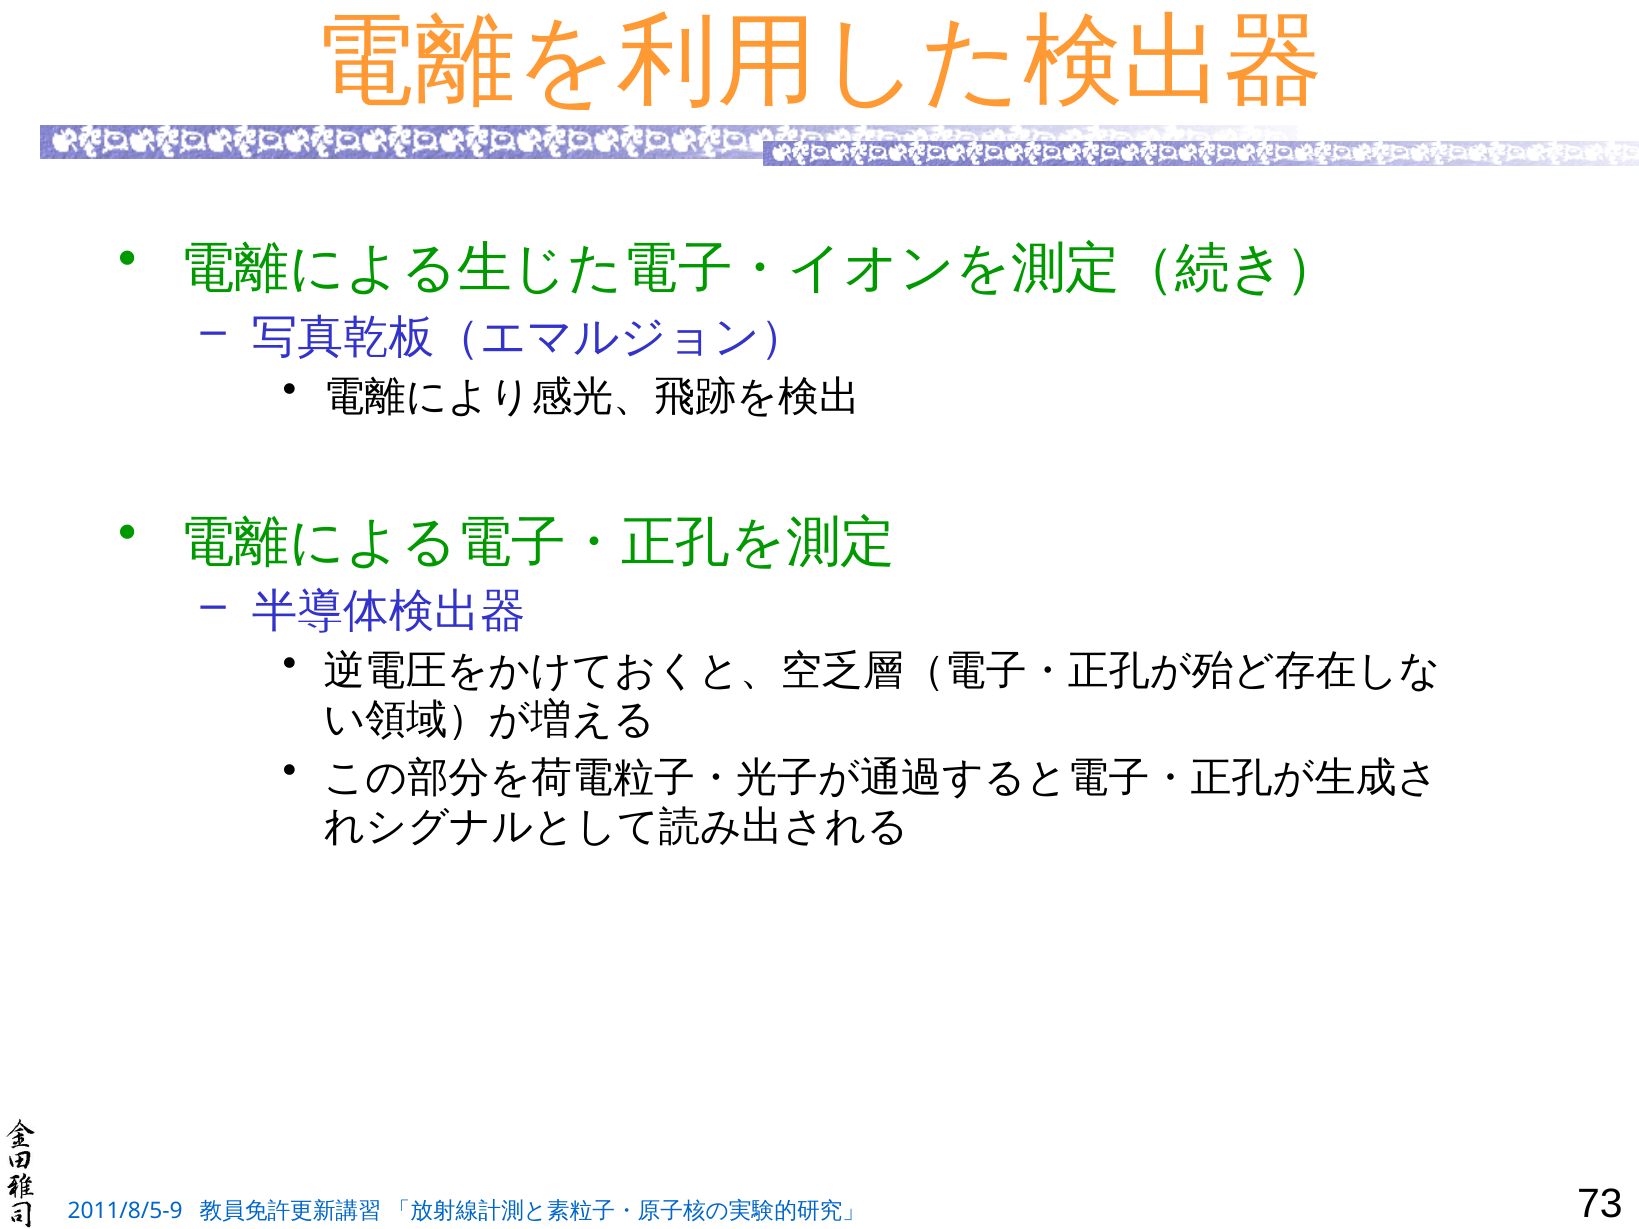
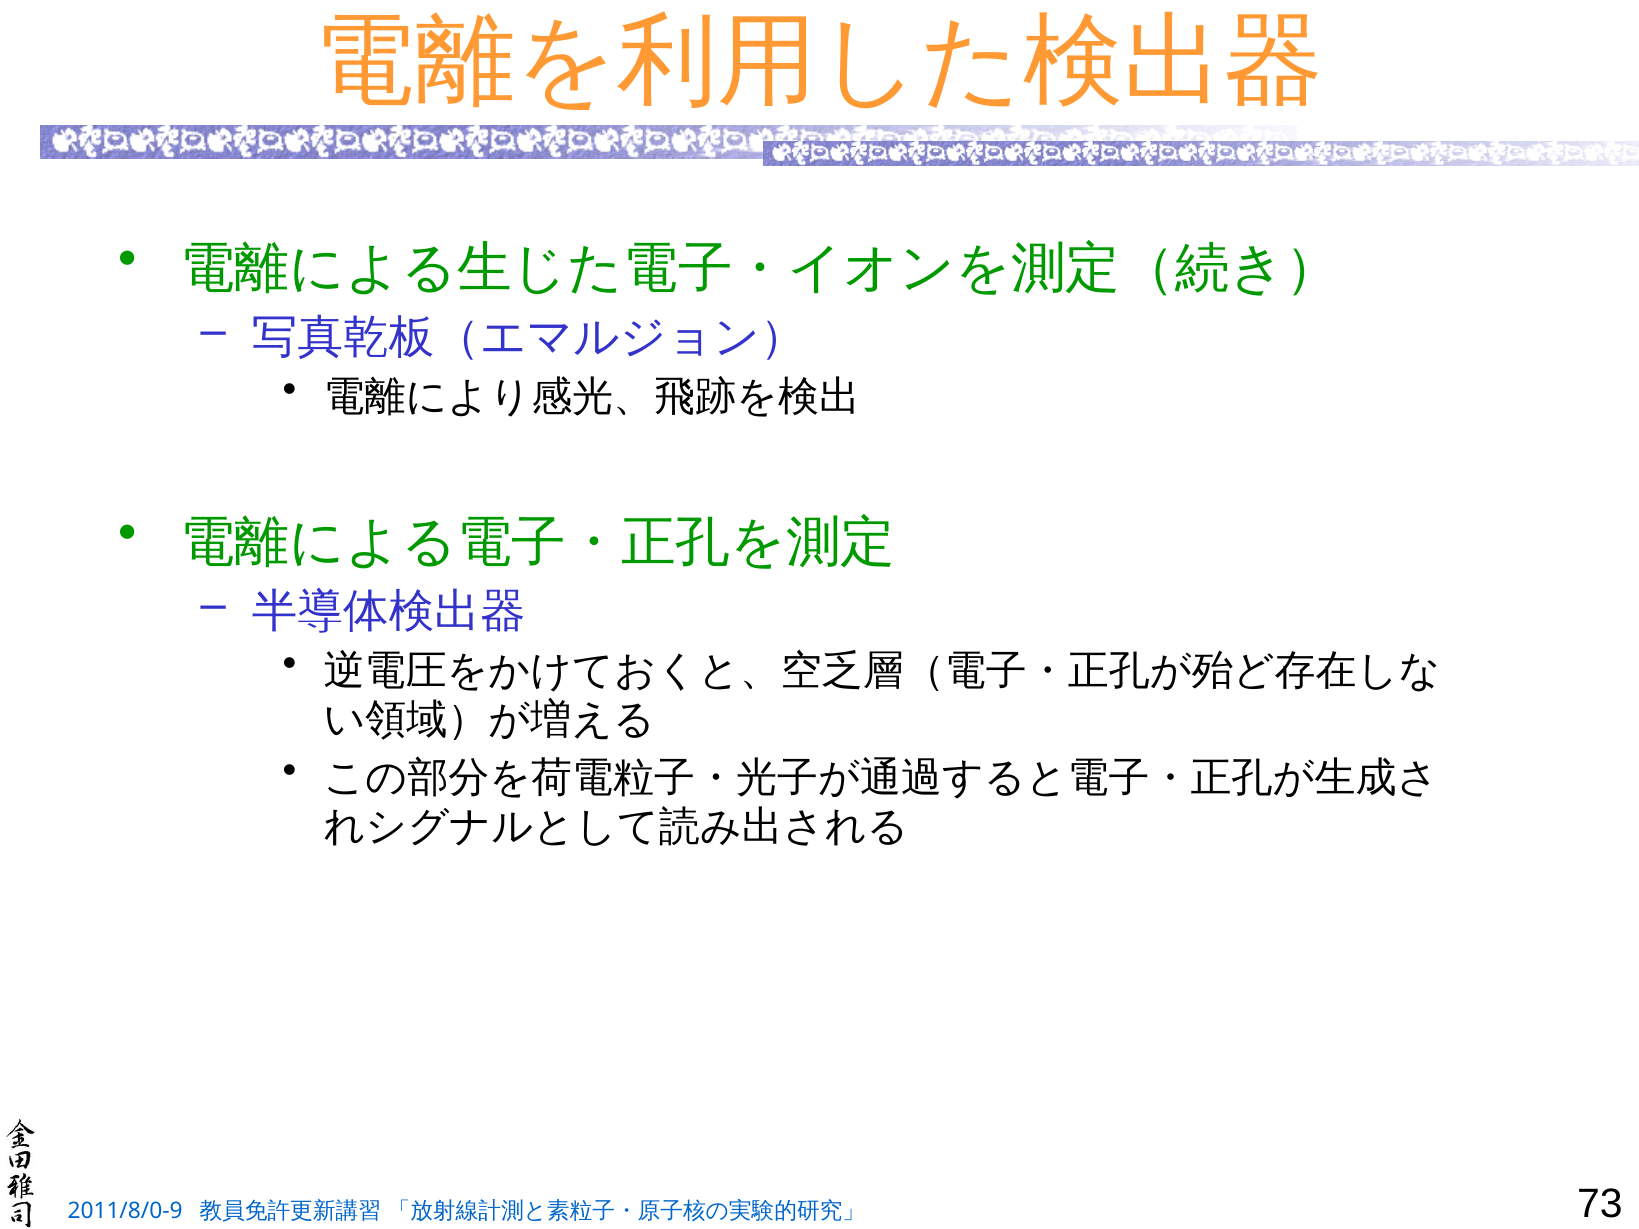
2011/8/5-9: 2011/8/5-9 -> 2011/8/0-9 (125, 1212)
